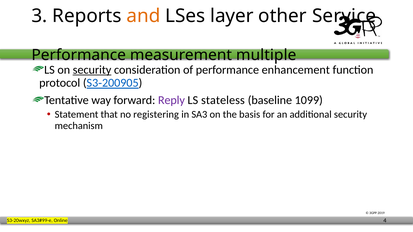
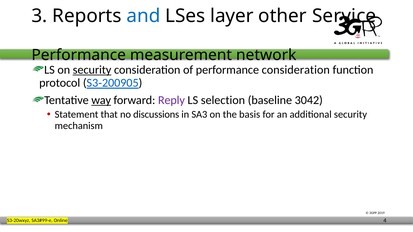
and colour: orange -> blue (143, 16)
multiple: multiple -> network (266, 55)
performance enhancement: enhancement -> consideration (296, 70)
way underline: none -> present (101, 100)
stateless: stateless -> selection (223, 100)
1099: 1099 -> 3042 (309, 100)
registering: registering -> discussions (156, 115)
